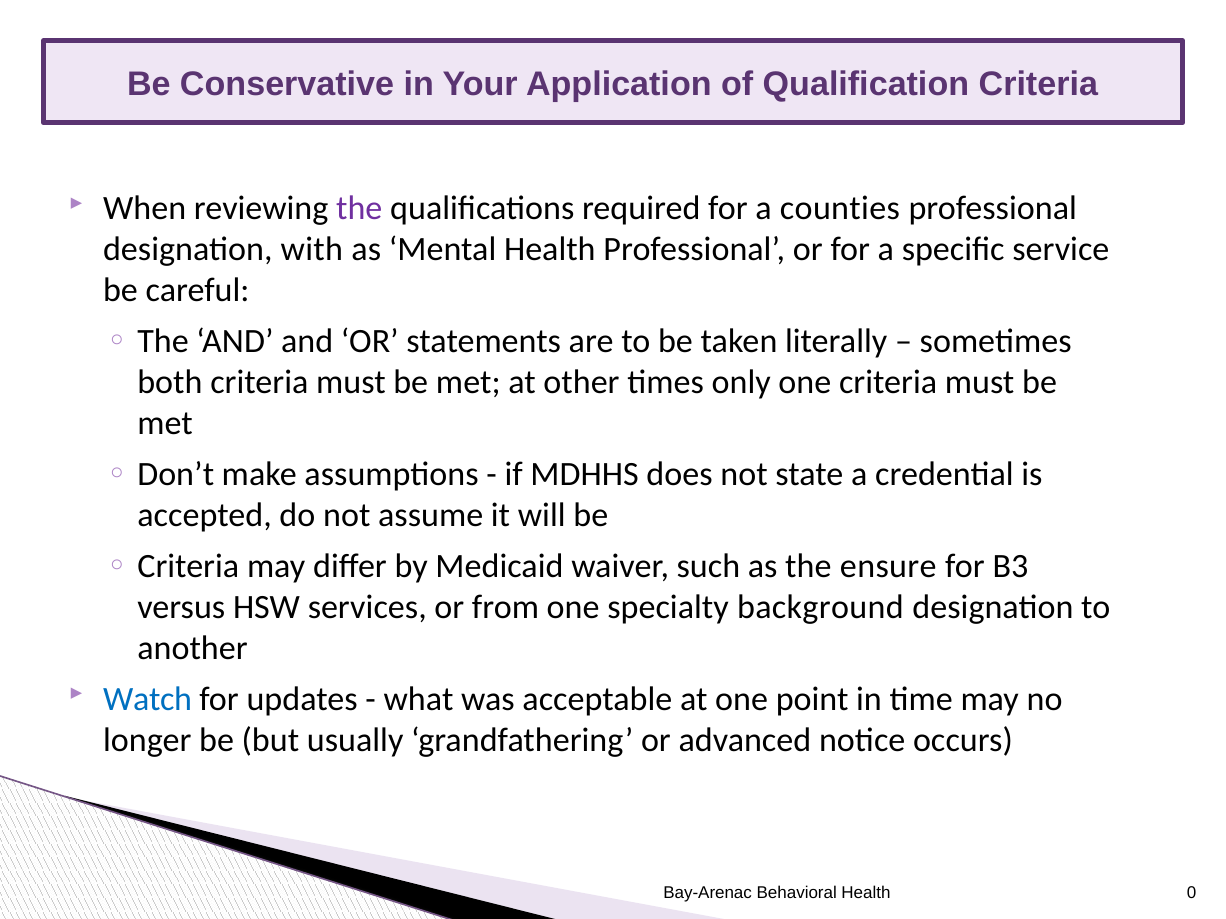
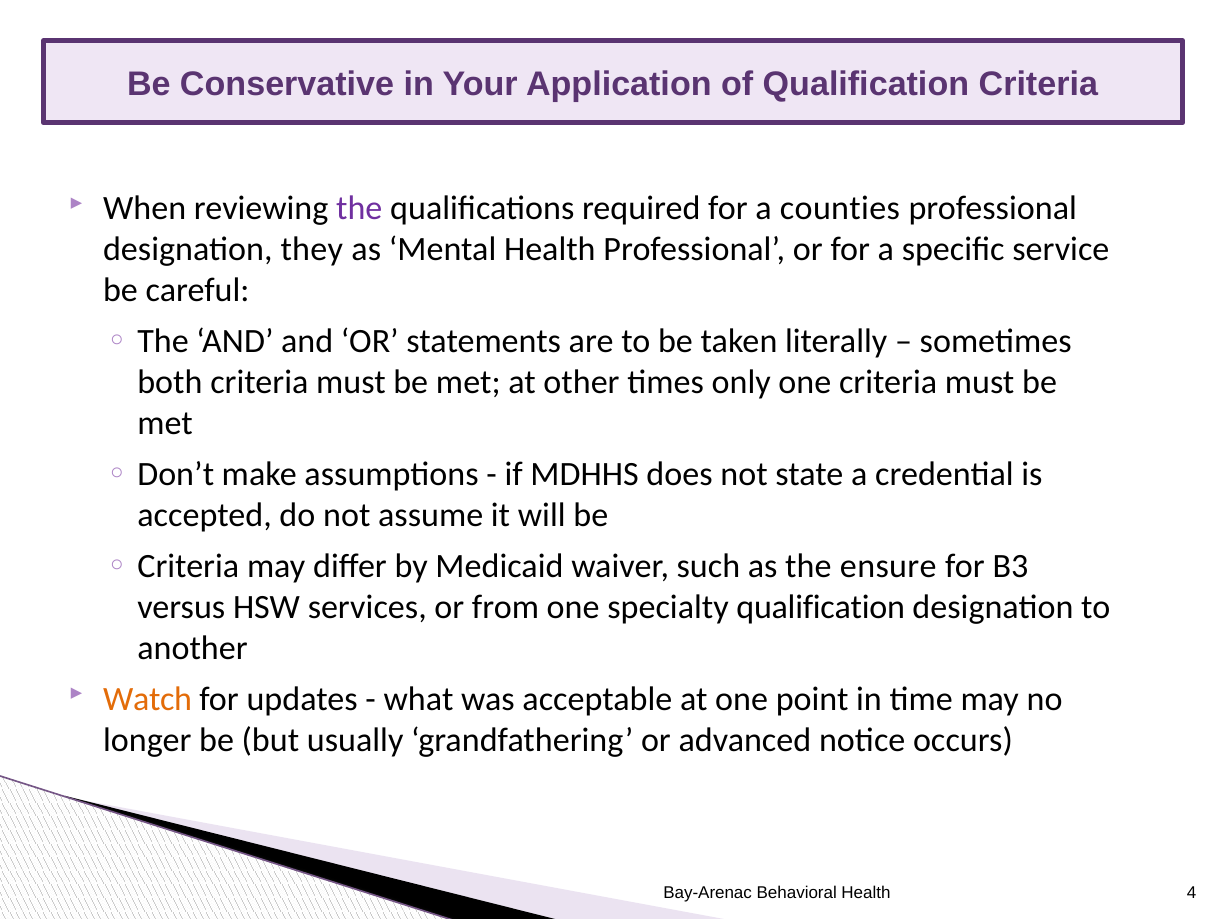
with: with -> they (312, 250)
specialty background: background -> qualification (821, 607)
Watch colour: blue -> orange (148, 699)
0: 0 -> 4 (1192, 893)
